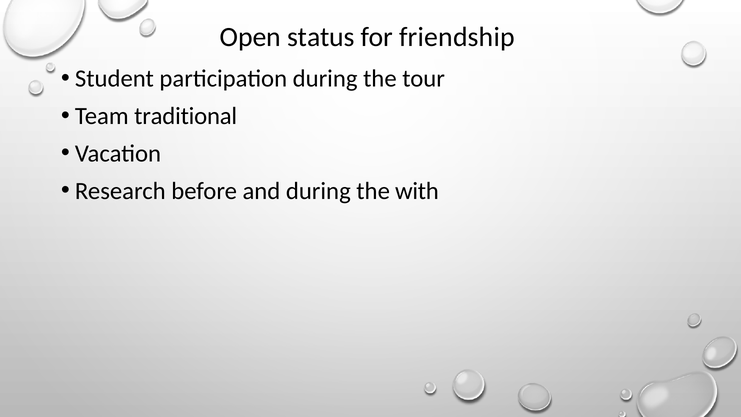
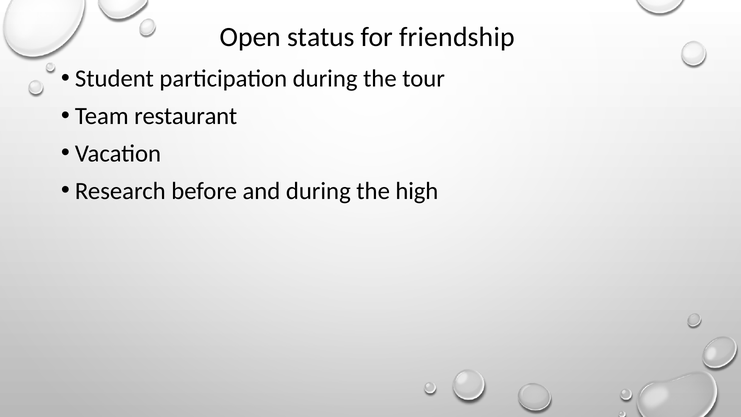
traditional: traditional -> restaurant (186, 116)
with: with -> high (417, 191)
